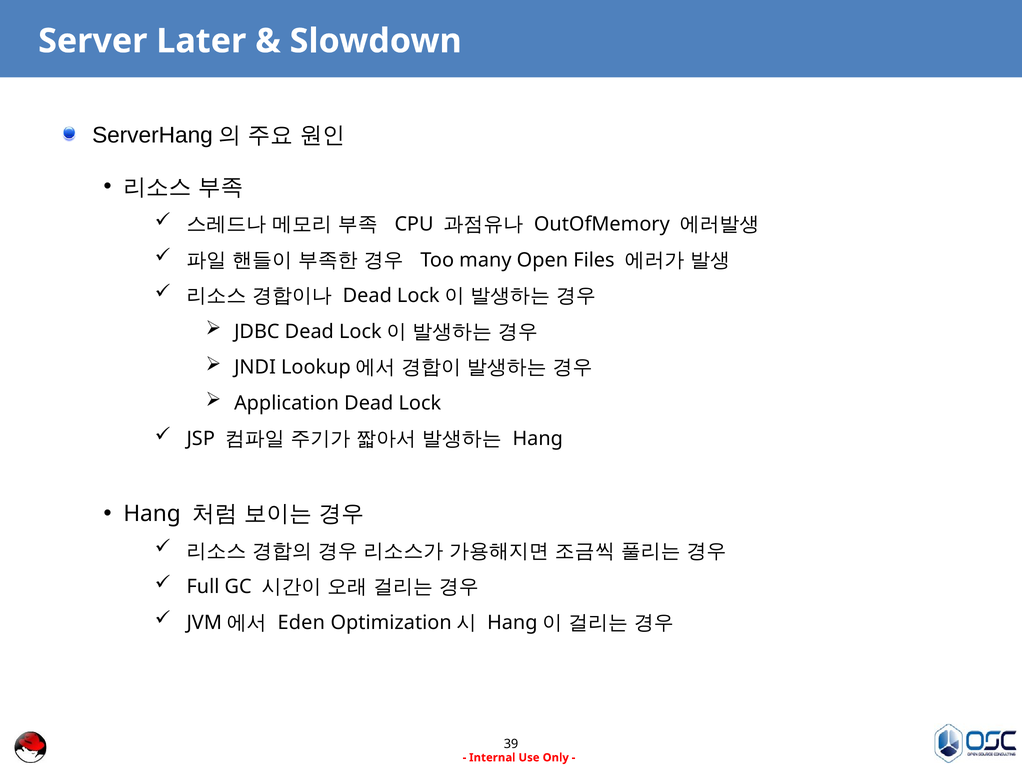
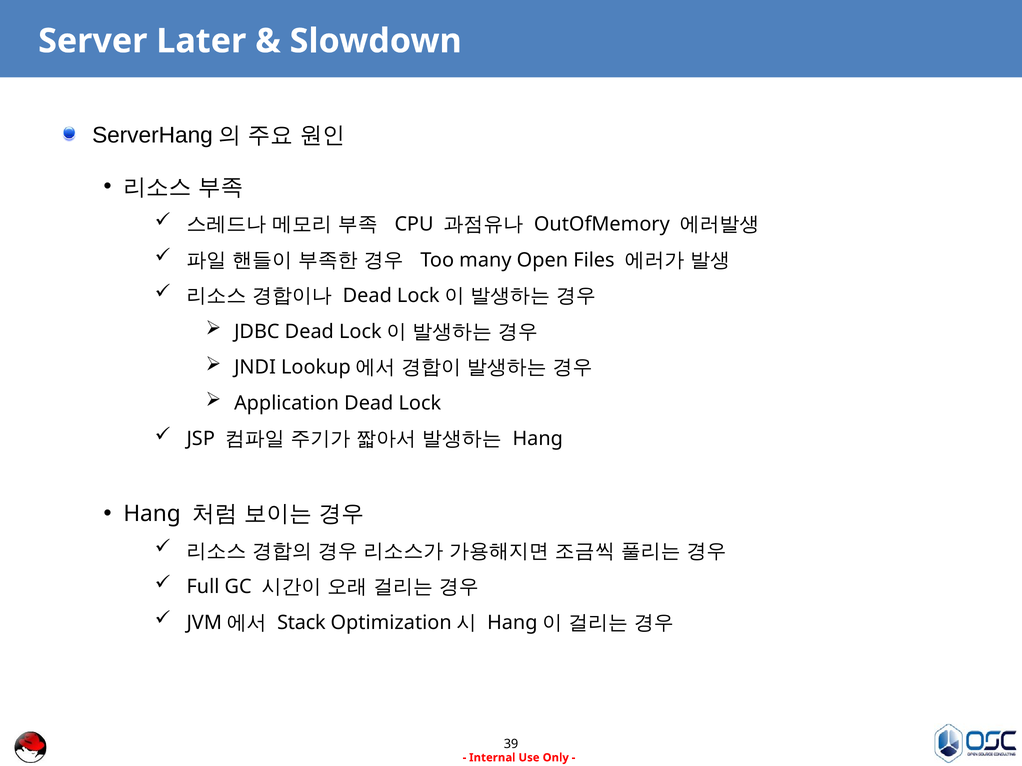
Eden: Eden -> Stack (301, 623)
